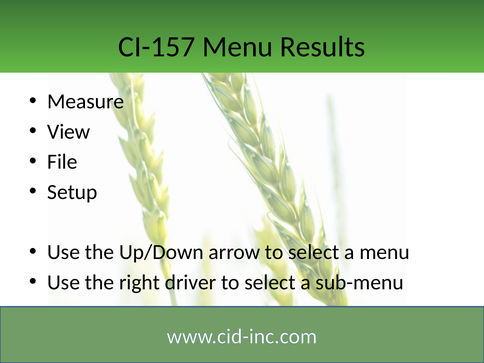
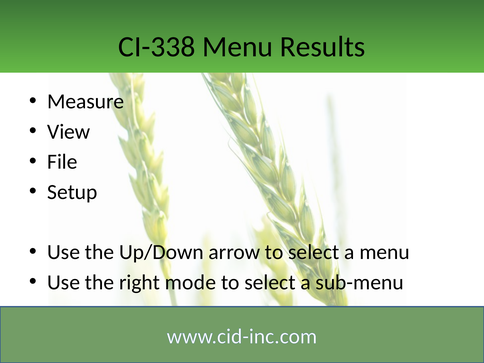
CI-157: CI-157 -> CI-338 (157, 47)
driver: driver -> mode (190, 282)
